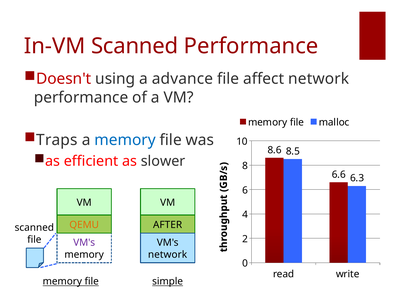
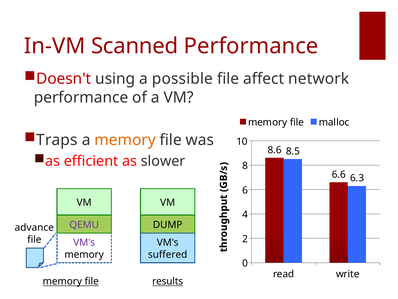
advance: advance -> possible (182, 79)
memory colour: blue -> orange (125, 140)
QEMU colour: orange -> purple (84, 224)
AFTER: AFTER -> DUMP (168, 224)
scanned: scanned -> advance (34, 227)
network: network -> suffered (168, 254)
simple: simple -> results (168, 281)
